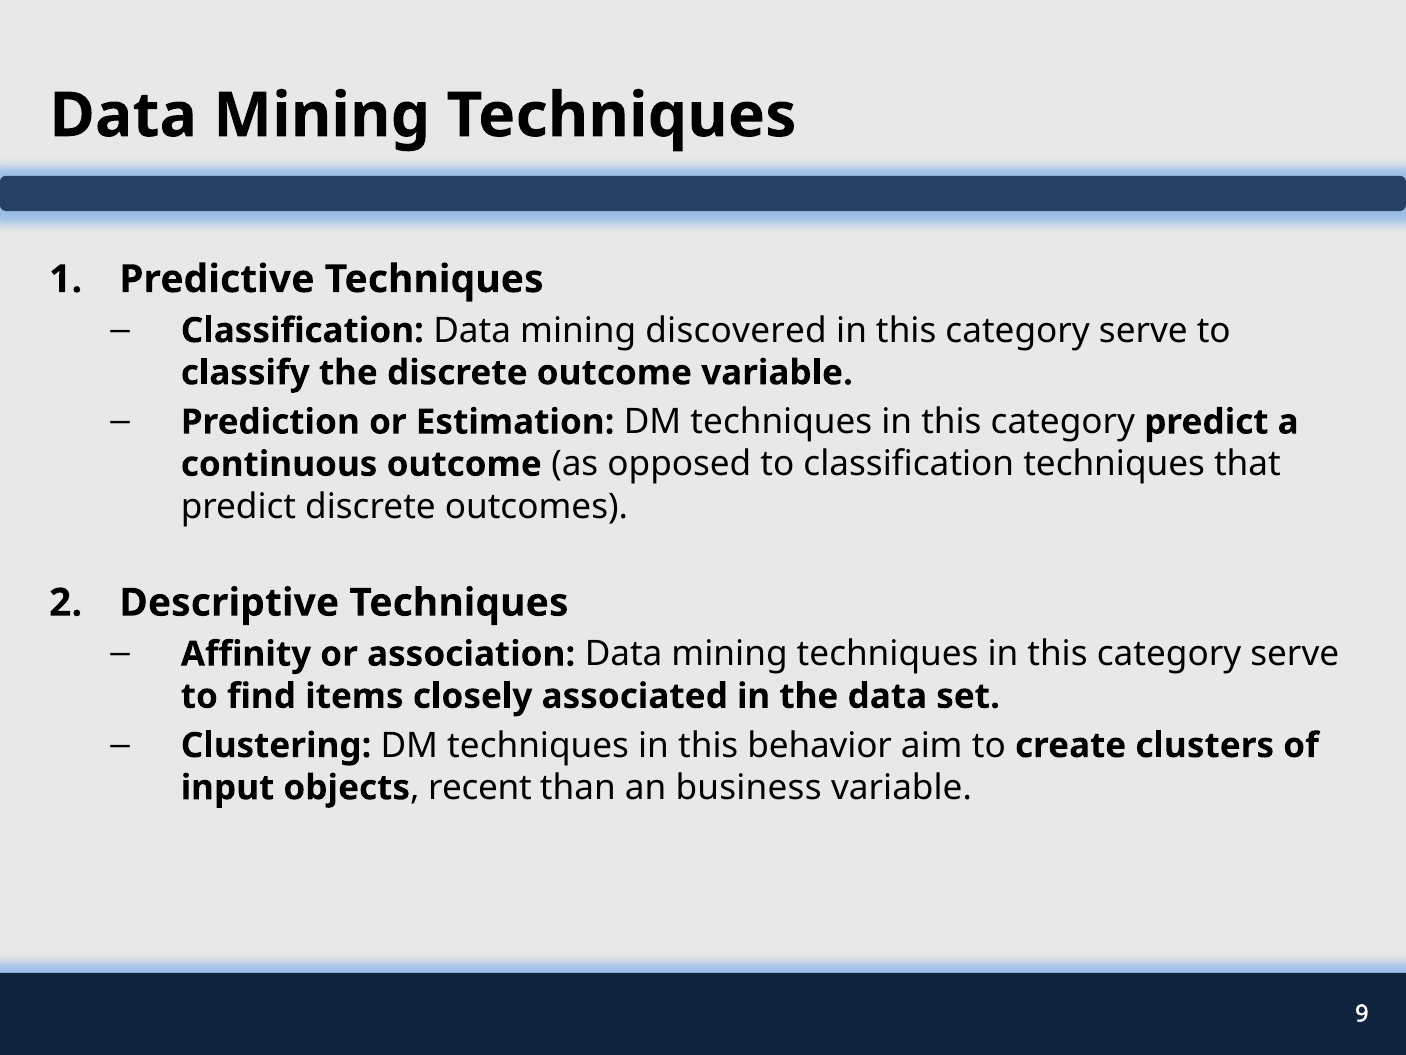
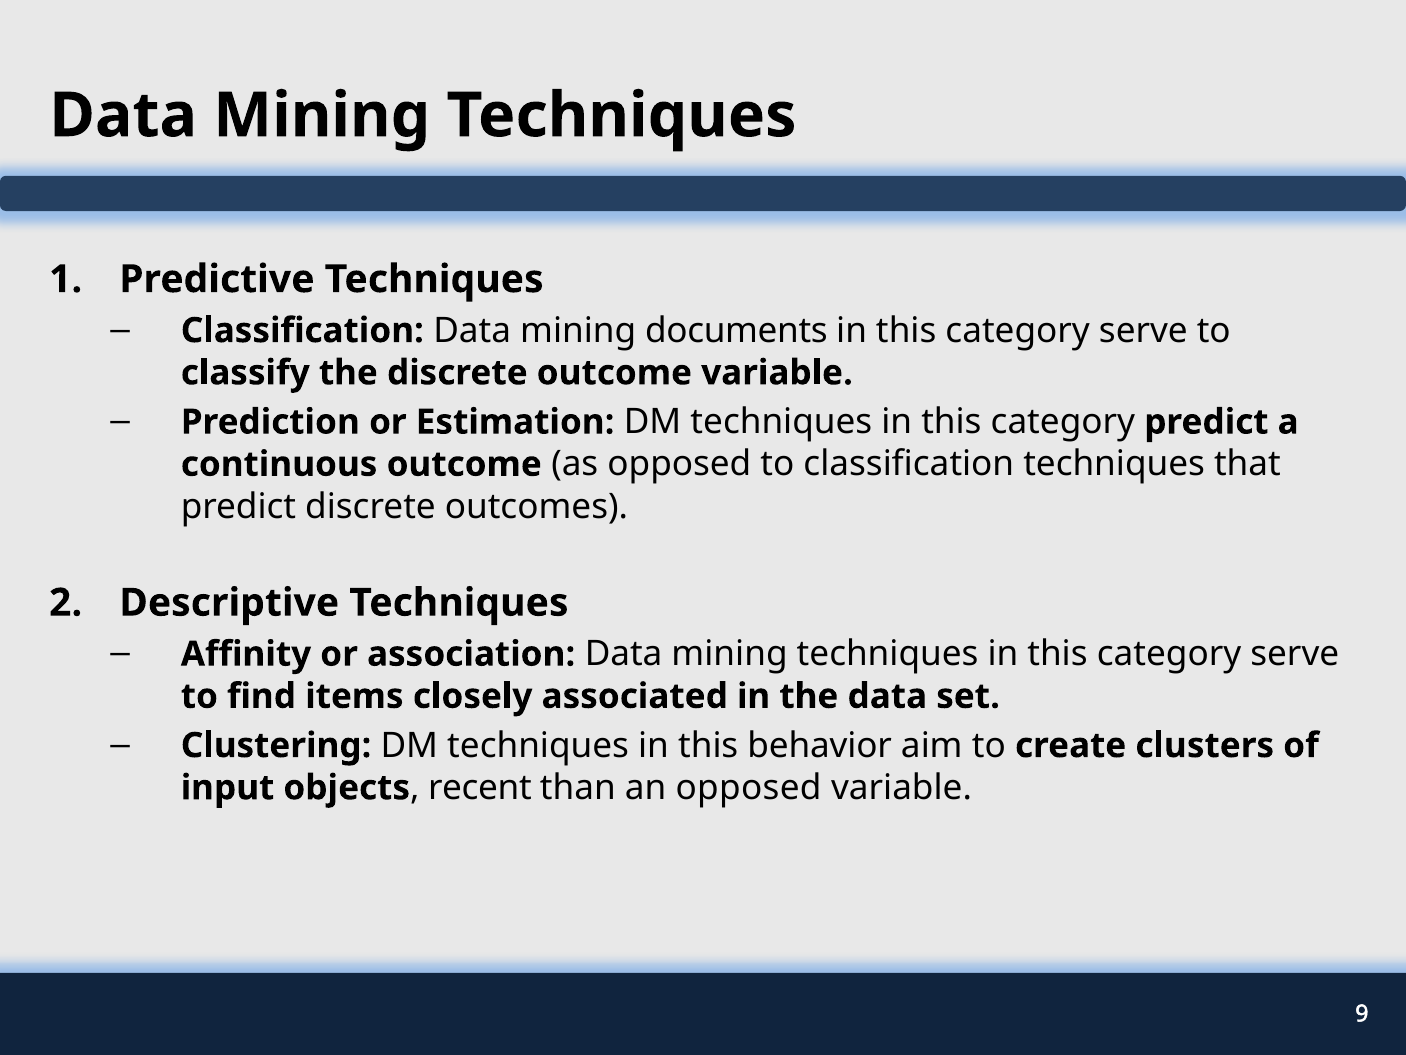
discovered: discovered -> documents (736, 330)
an business: business -> opposed (749, 787)
